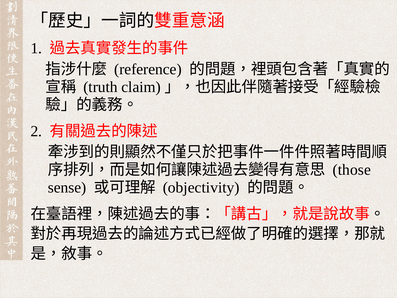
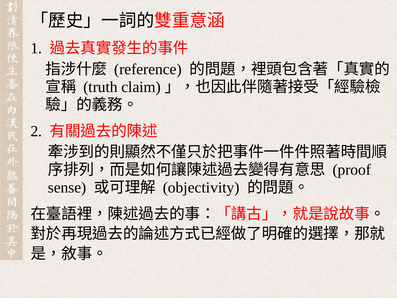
those: those -> proof (352, 170)
